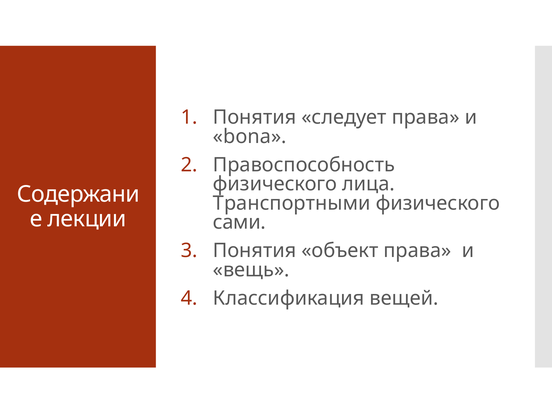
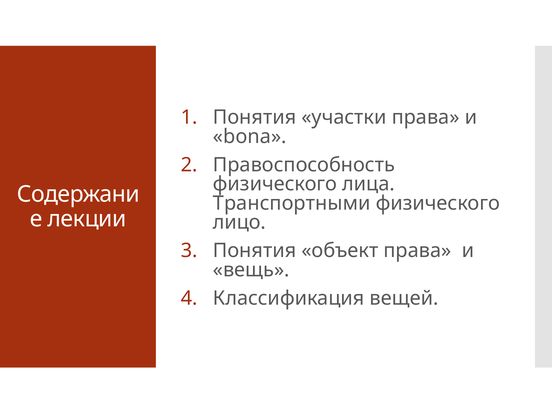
следует: следует -> участки (344, 117)
сами: сами -> лицо (239, 222)
